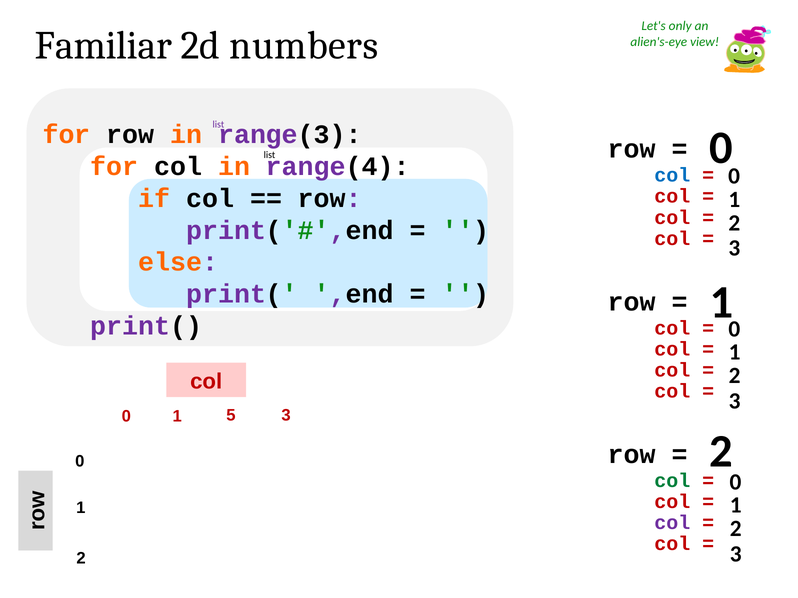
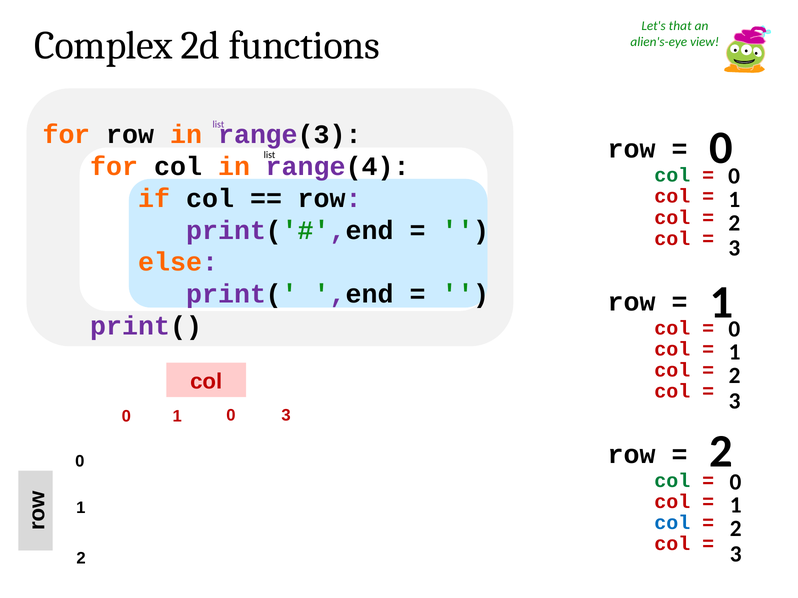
only: only -> that (680, 26)
Familiar: Familiar -> Complex (104, 46)
numbers: numbers -> functions (304, 46)
col colour: blue -> green (672, 175)
5: 5 -> 0 (231, 416)
col colour: purple -> blue (672, 523)
